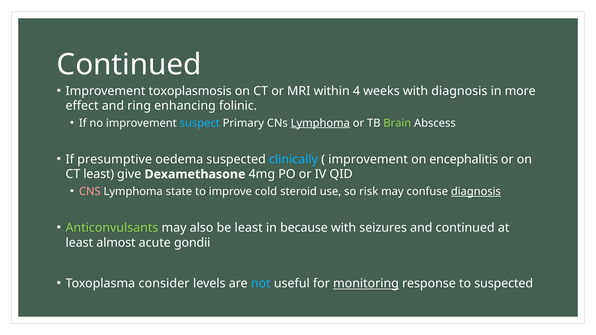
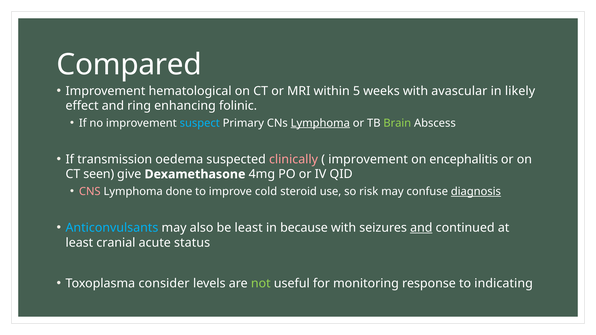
Continued: Continued -> Compared (129, 65)
toxoplasmosis: toxoplasmosis -> hematological (190, 91)
4: 4 -> 5 (357, 91)
with diagnosis: diagnosis -> avascular (459, 91)
more: more -> likely (520, 91)
presumptive: presumptive -> transmission (115, 159)
clinically colour: light blue -> pink (294, 159)
CT least: least -> seen (99, 174)
state: state -> done (179, 192)
Anticonvulsants colour: light green -> light blue (112, 228)
and underline: none -> present (421, 228)
almost: almost -> cranial (116, 243)
gondii: gondii -> status (192, 243)
not colour: light blue -> light green (261, 284)
monitoring underline: present -> none (366, 284)
to suspected: suspected -> indicating (504, 284)
